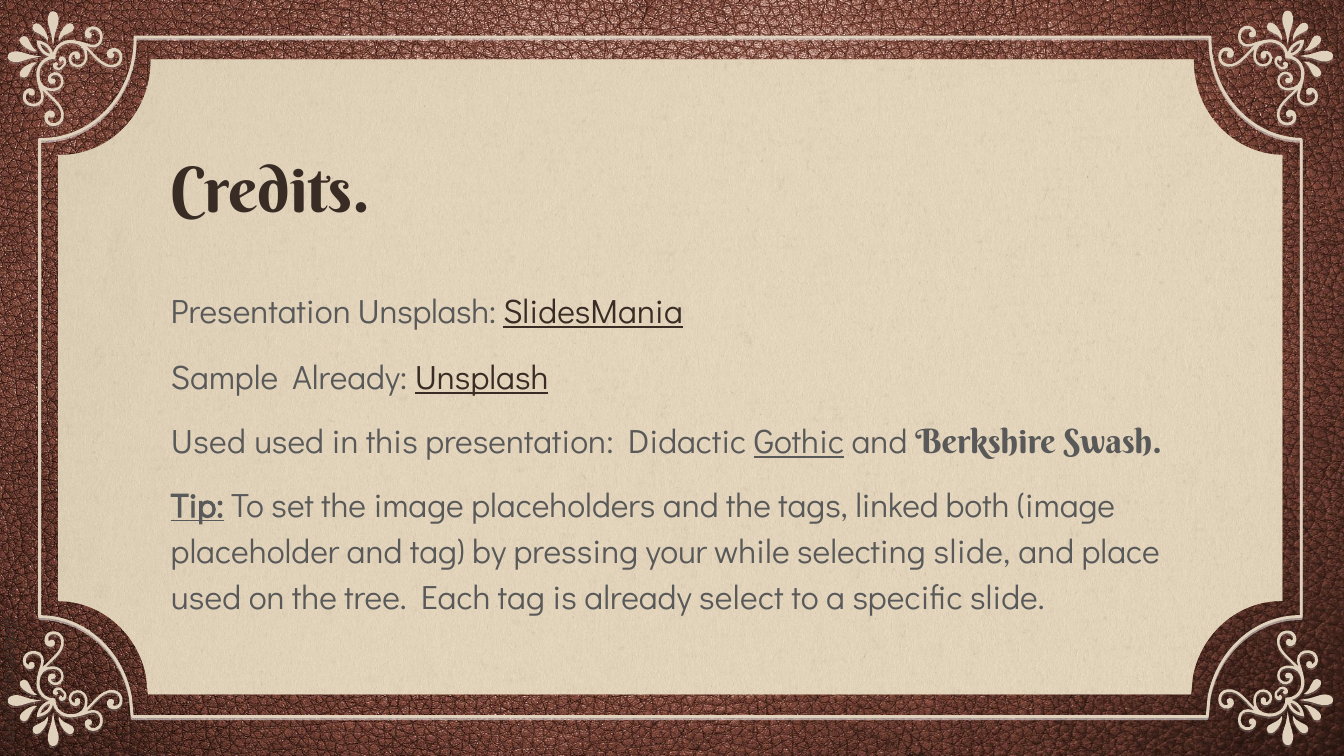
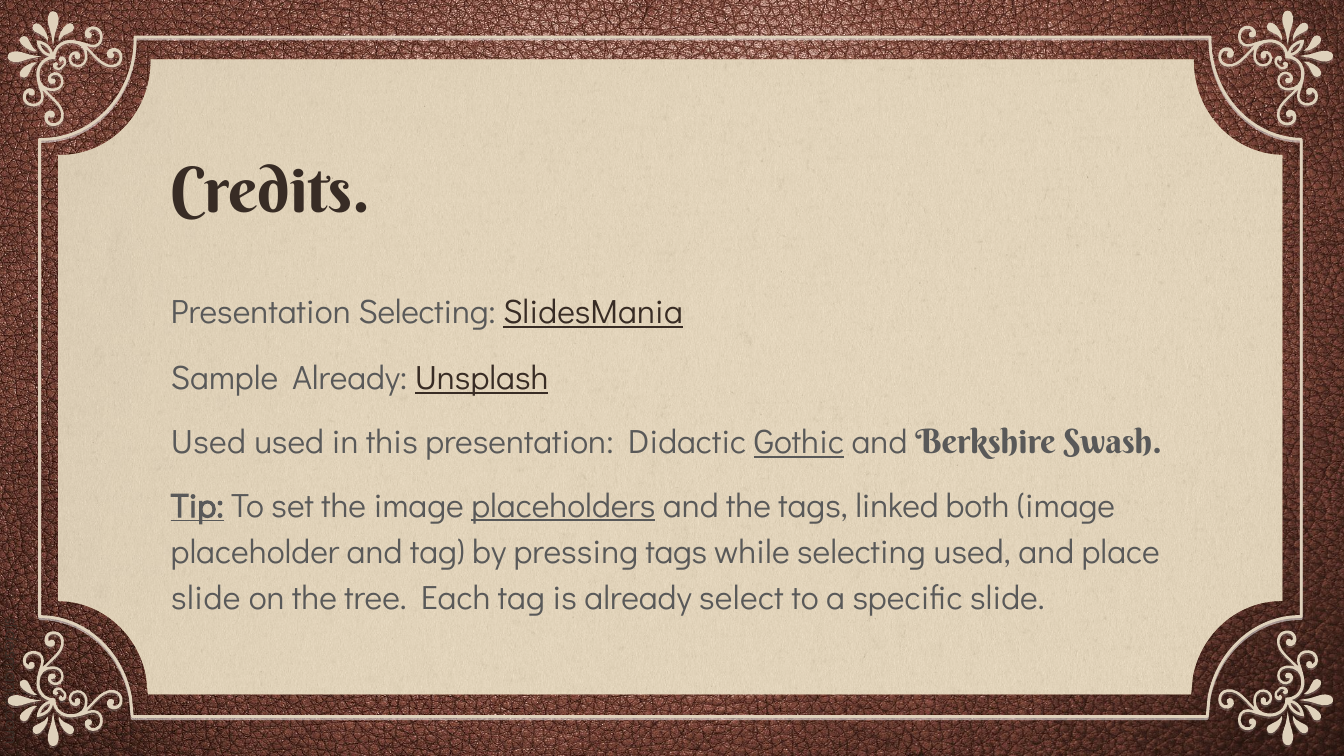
Presentation Unsplash: Unsplash -> Selecting (427, 313)
placeholders underline: none -> present (563, 506)
pressing your: your -> tags (676, 552)
selecting slide: slide -> used (972, 552)
used: used -> slide (206, 599)
